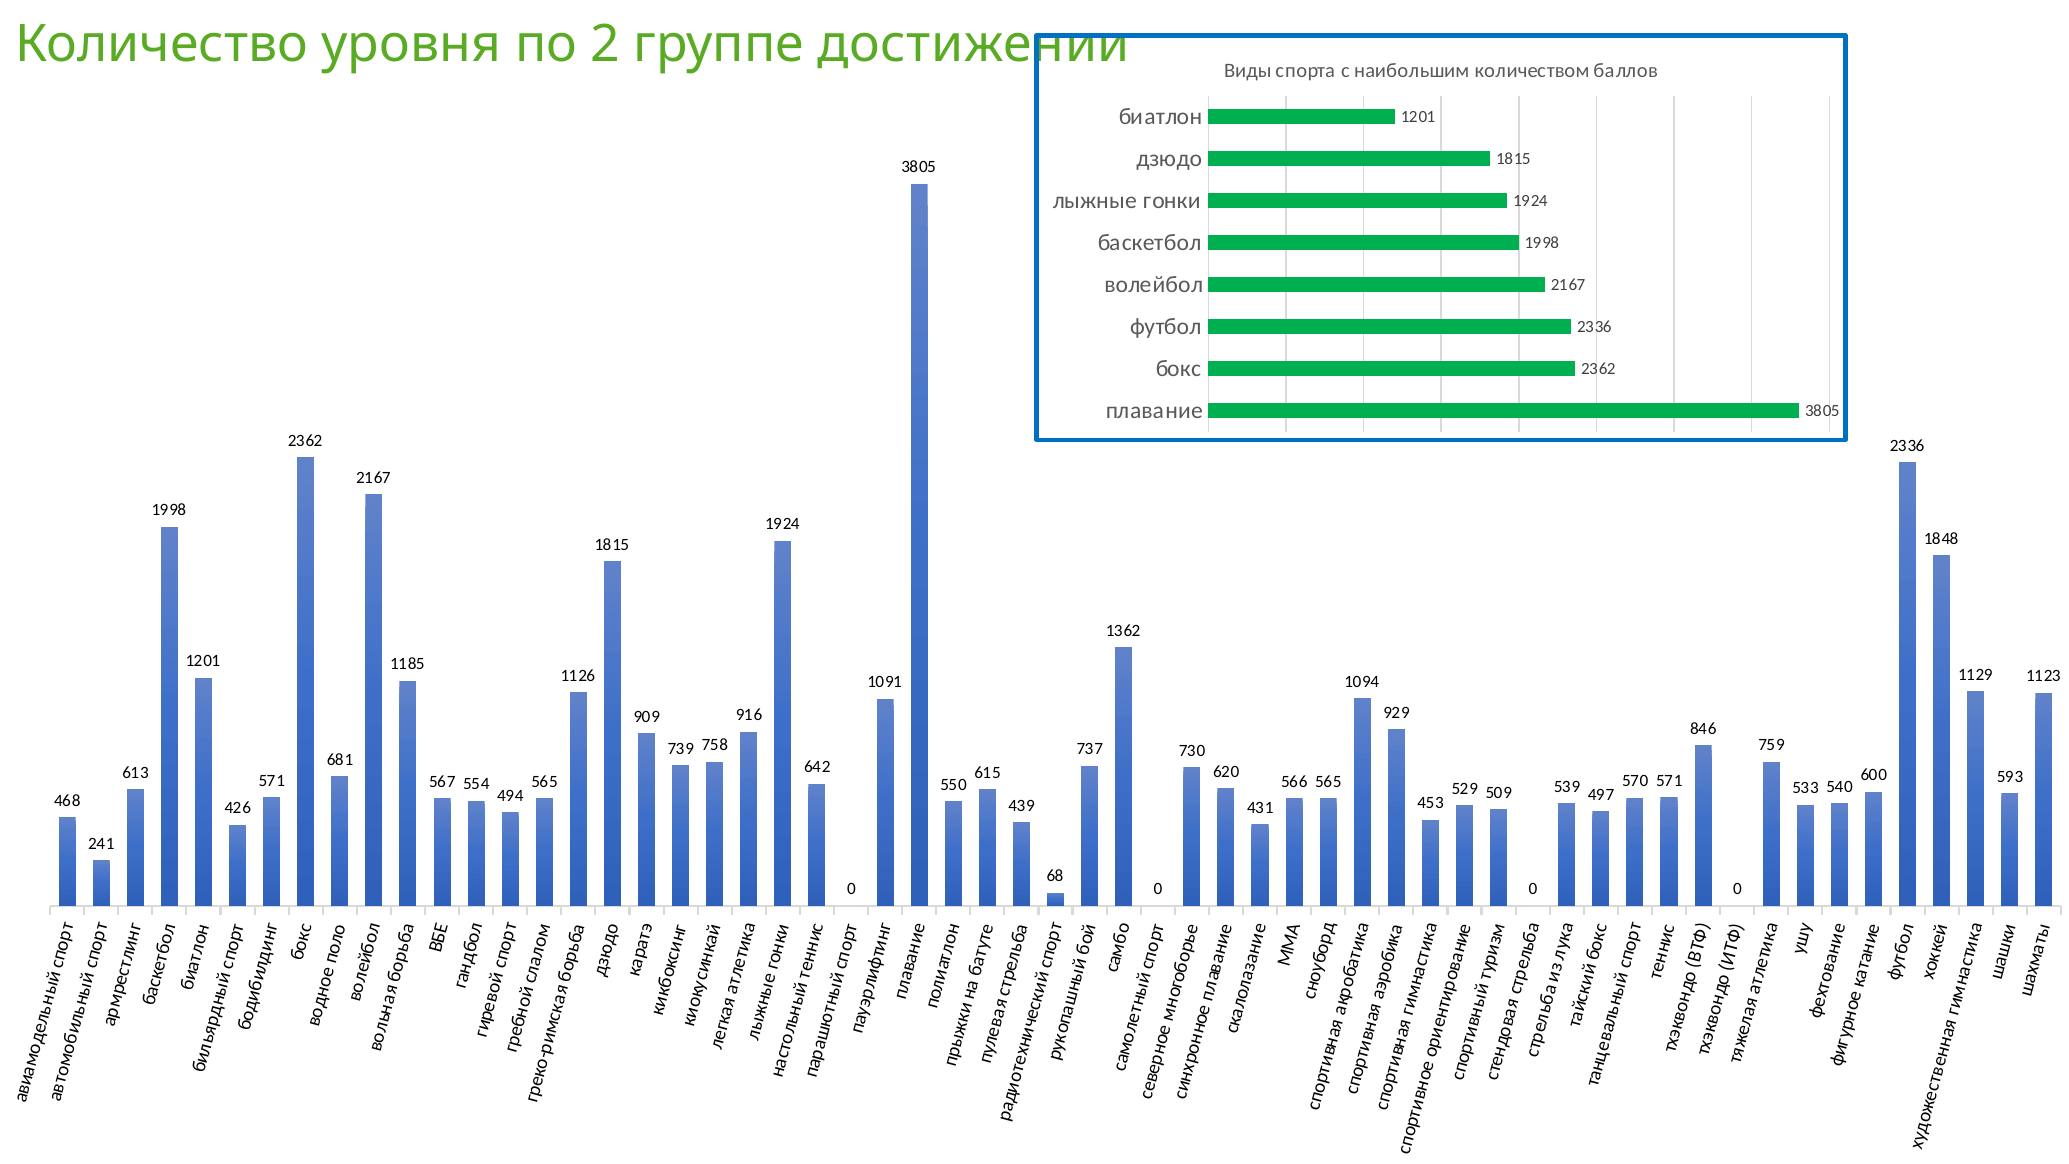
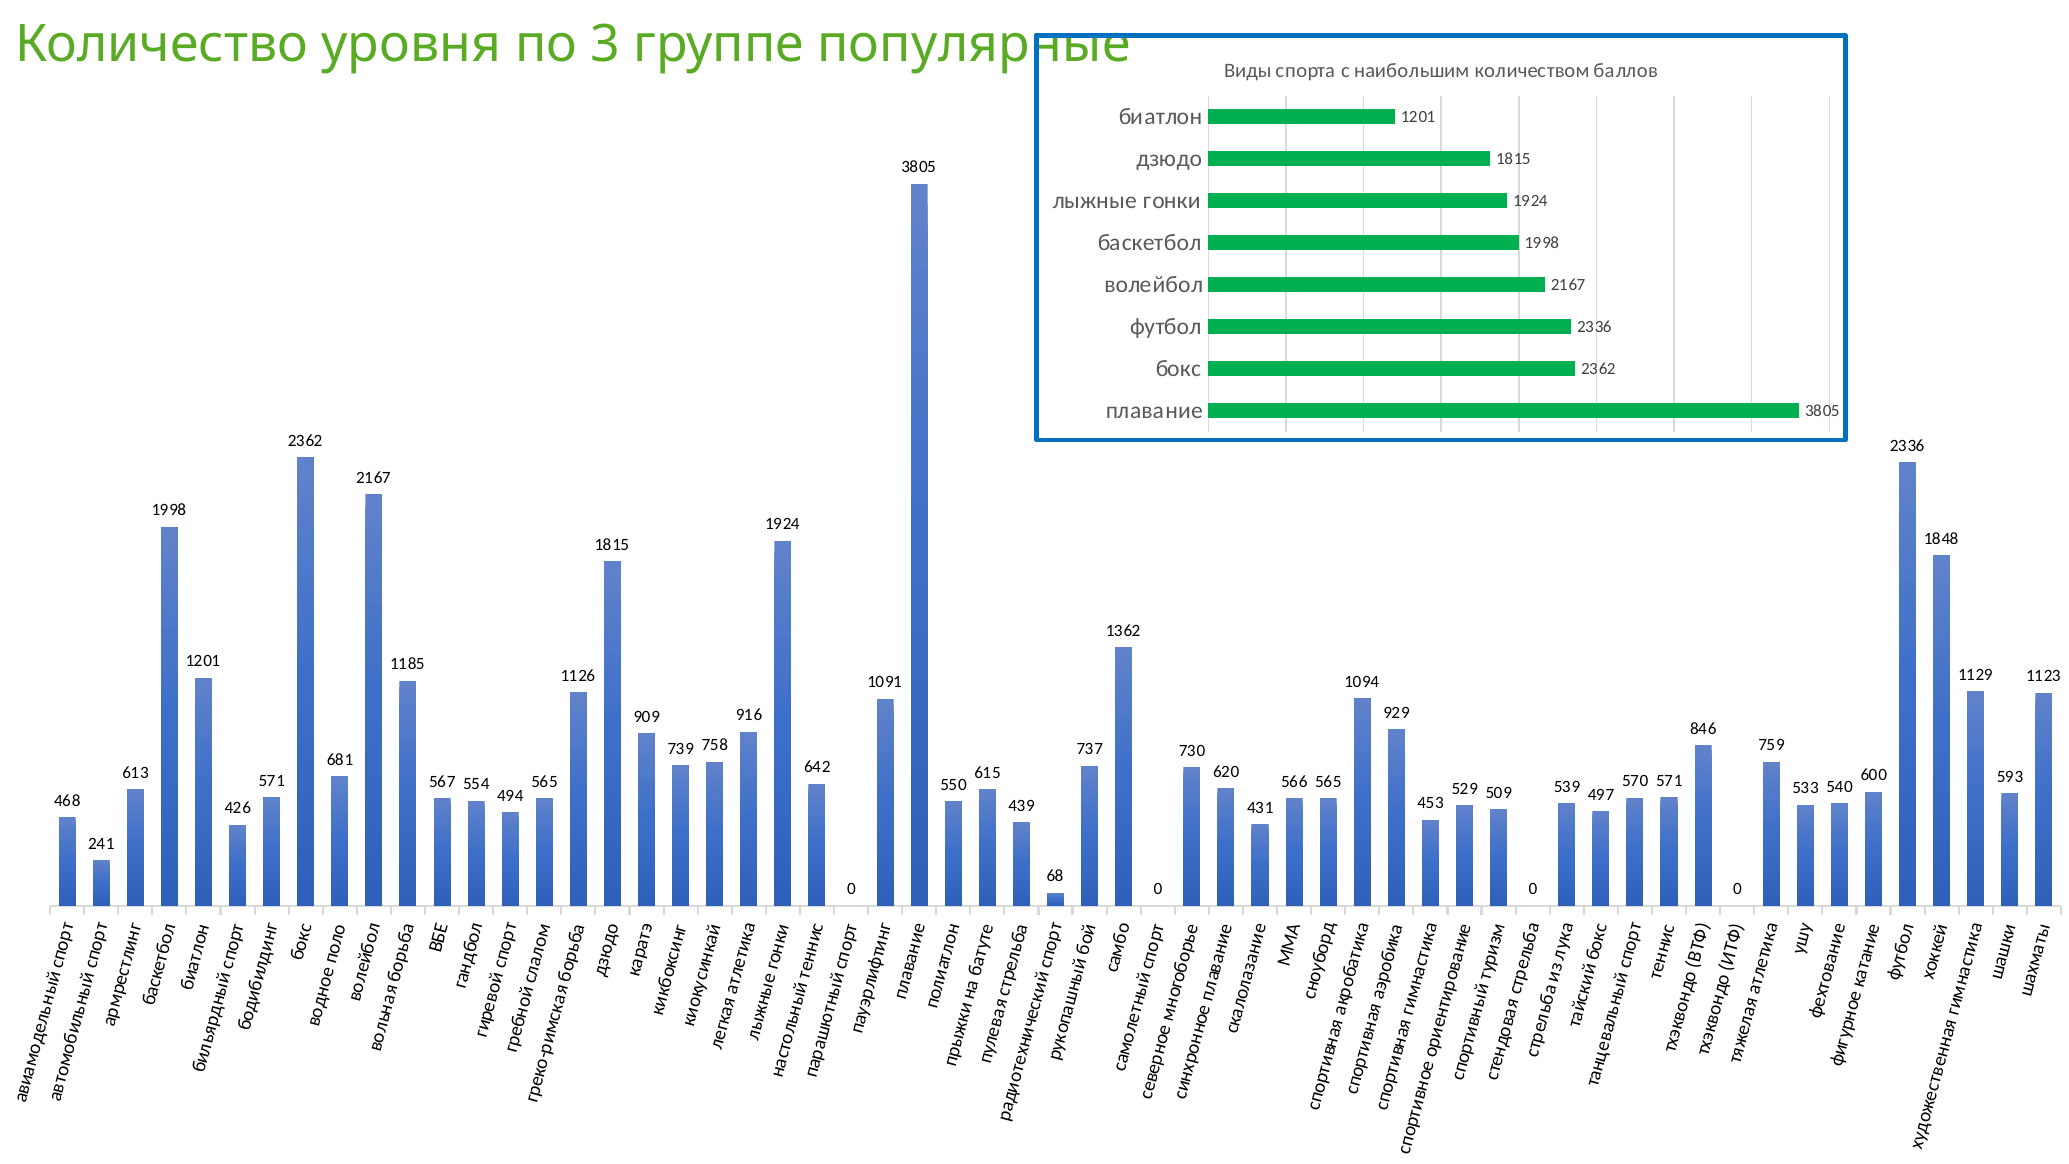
2: 2 -> 3 (605, 44)
достижении: достижении -> популярные (974, 44)
